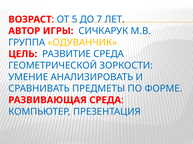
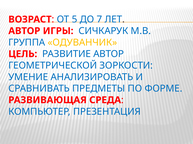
РАЗВИТИЕ СРЕДА: СРЕДА -> АВТОР (109, 54)
